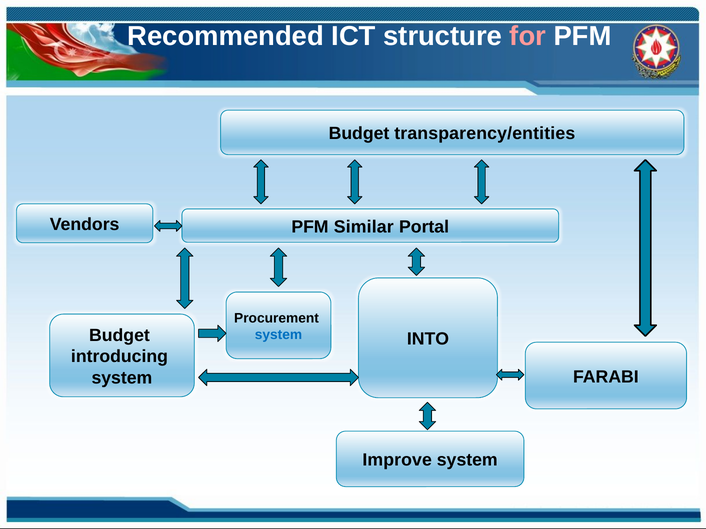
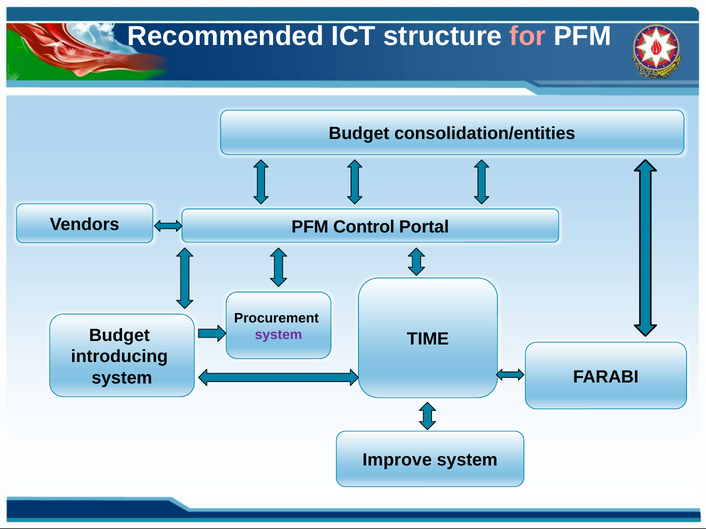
transparency/entities: transparency/entities -> consolidation/entities (485, 134)
Similar: Similar -> Control (364, 227)
system colour: blue -> purple (278, 335)
INTO: INTO -> TIME (428, 339)
